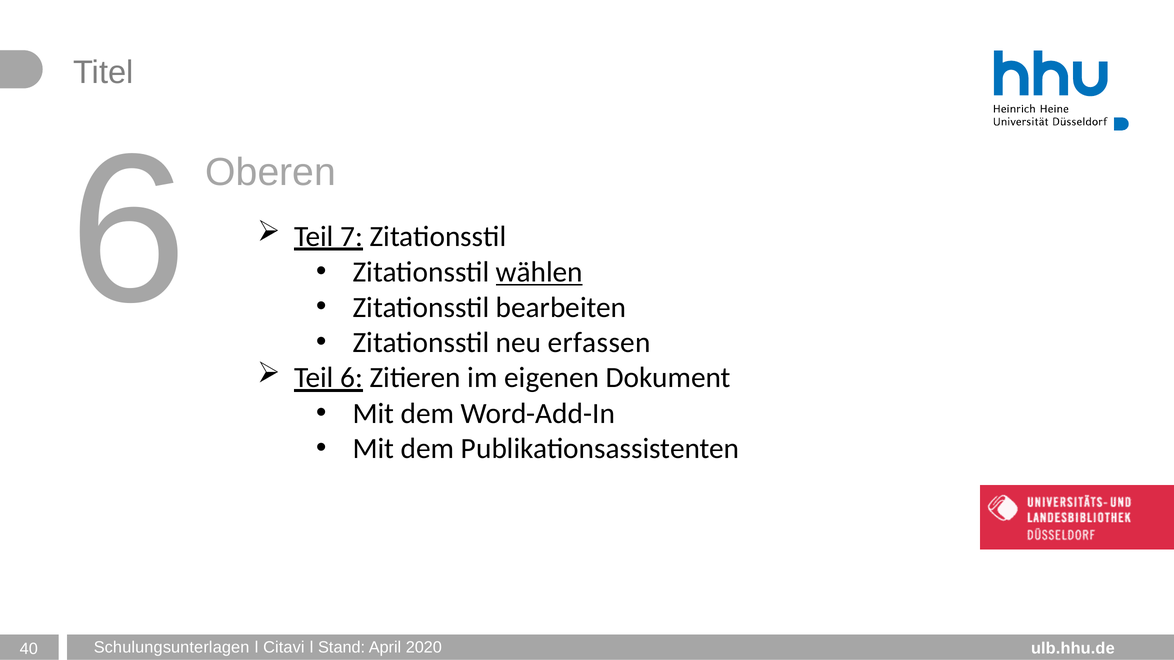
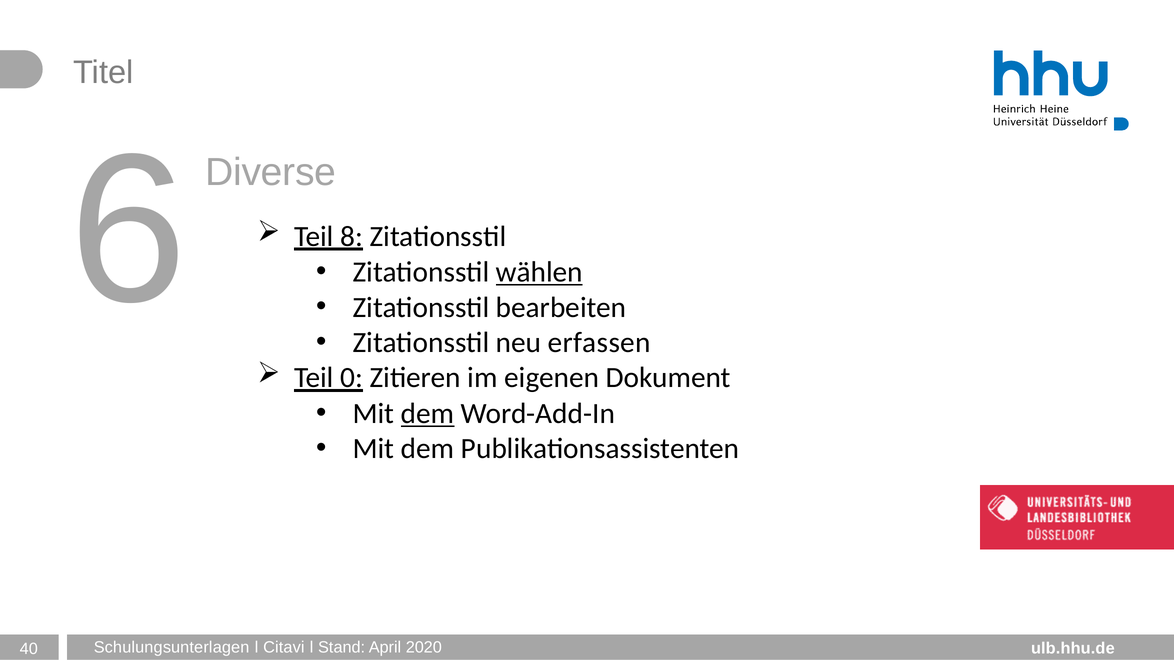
7: 7 -> 8 (352, 236)
Oberen: Oberen -> Diverse (271, 172)
Teil 6: 6 -> 0 (352, 378)
dem underline: none -> present (428, 414)
